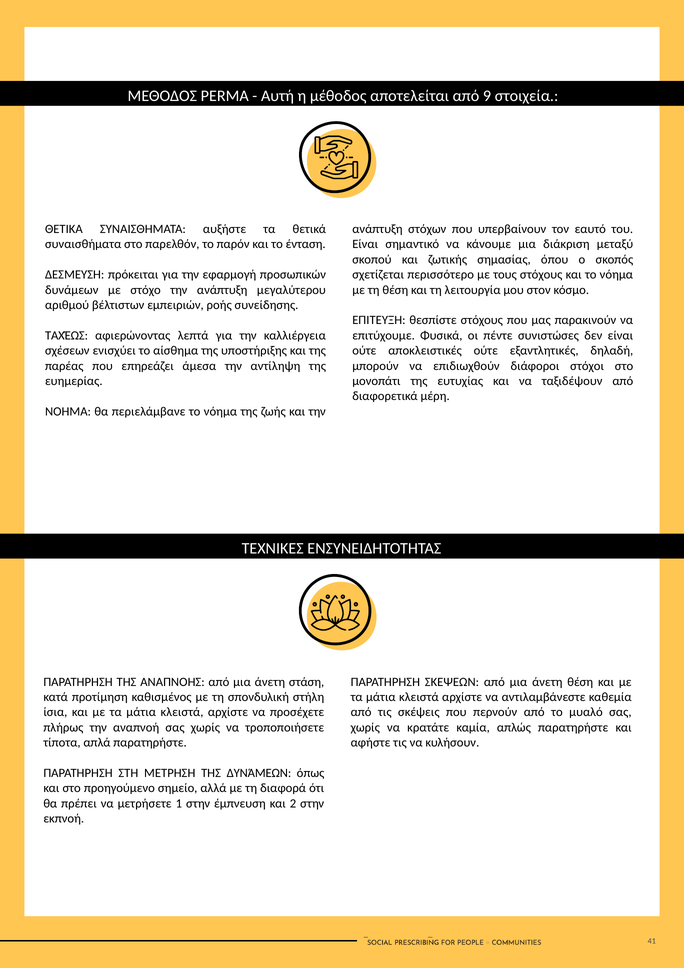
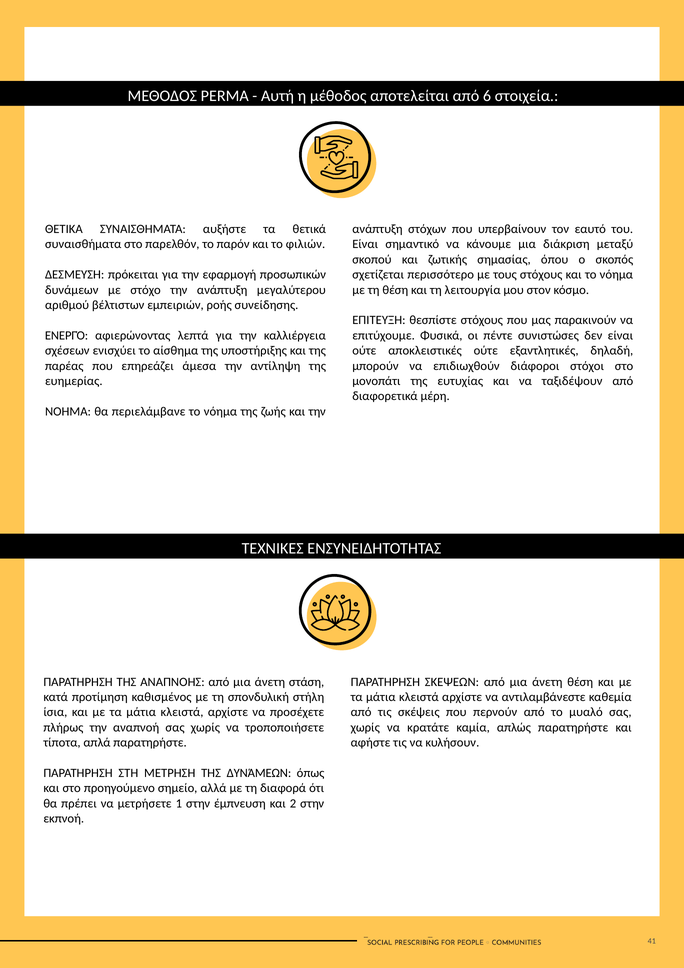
9: 9 -> 6 (487, 96)
ένταση: ένταση -> φιλιών (306, 244)
ΤΑΧΈΩΣ: ΤΑΧΈΩΣ -> ΕΝΕΡΓΌ (67, 335)
